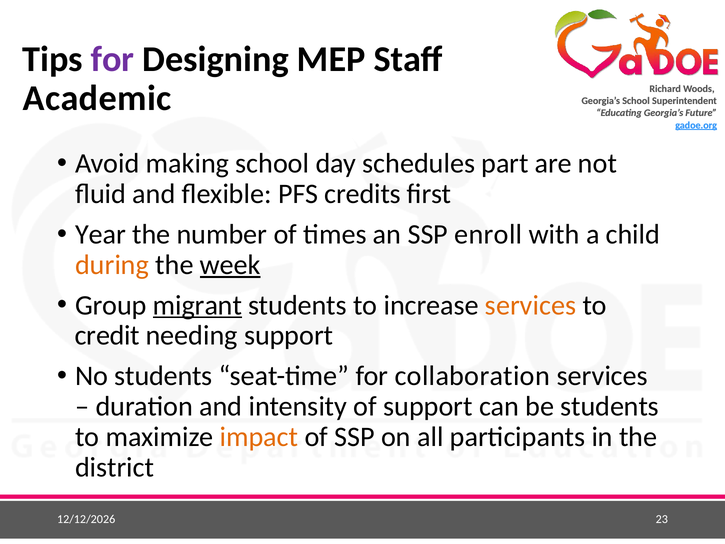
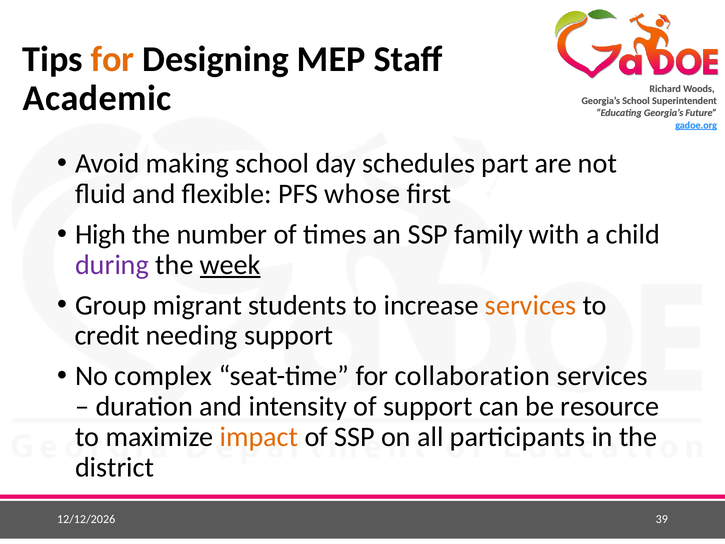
for colour: purple -> orange (113, 59)
credits: credits -> whose (362, 194)
Year: Year -> High (101, 234)
enroll: enroll -> family (489, 234)
during colour: orange -> purple (112, 265)
migrant underline: present -> none (197, 305)
No students: students -> complex (163, 376)
be students: students -> resource (610, 406)
23: 23 -> 39 (662, 519)
